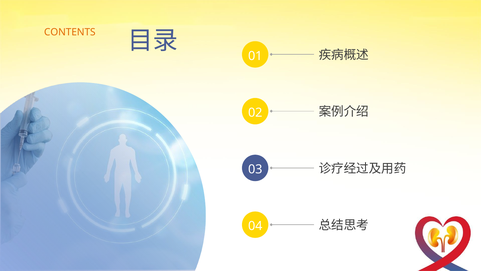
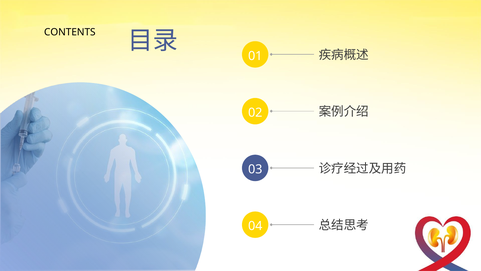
CONTENTS colour: orange -> black (70, 32)
